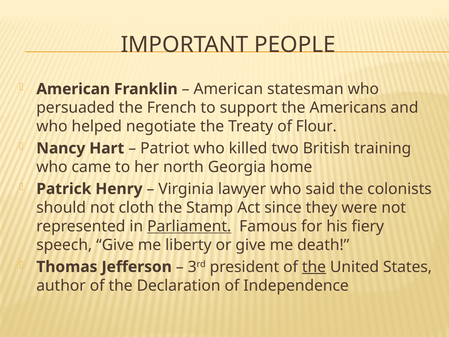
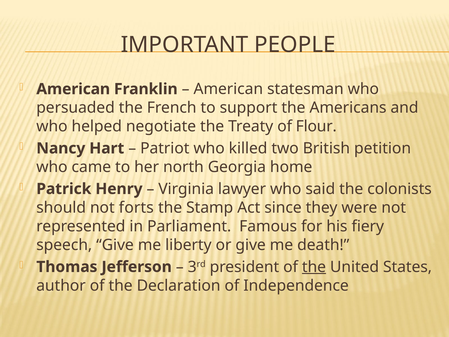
training: training -> petition (383, 148)
cloth: cloth -> forts (136, 207)
Parliament underline: present -> none (189, 226)
